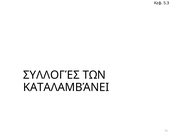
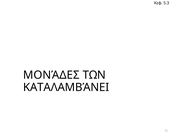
ΣΥΛΛΟΓΈΣ: ΣΥΛΛΟΓΈΣ -> ΜΟΝΆΔΕΣ (51, 75)
